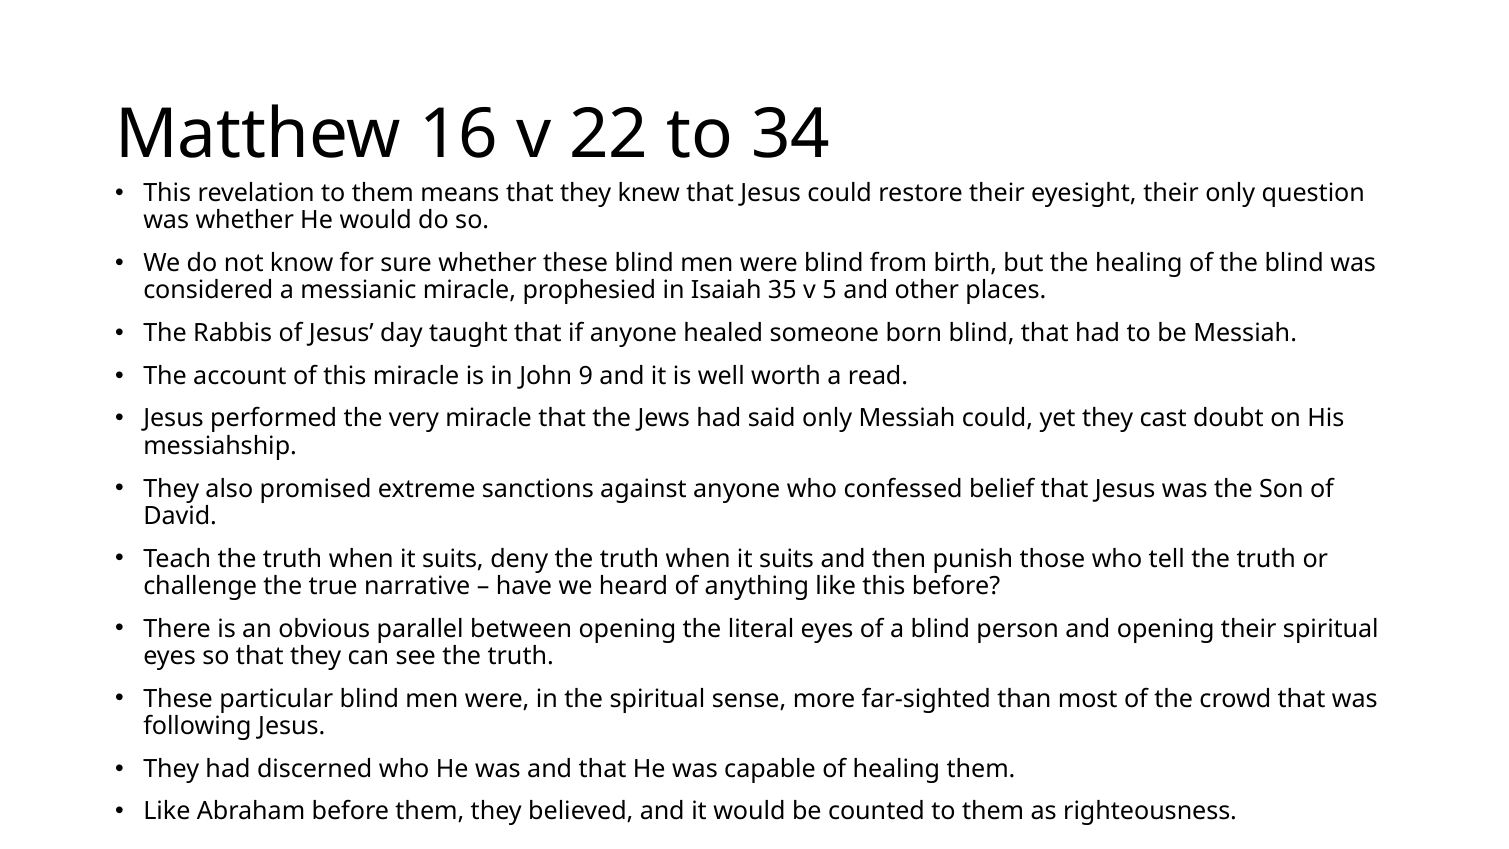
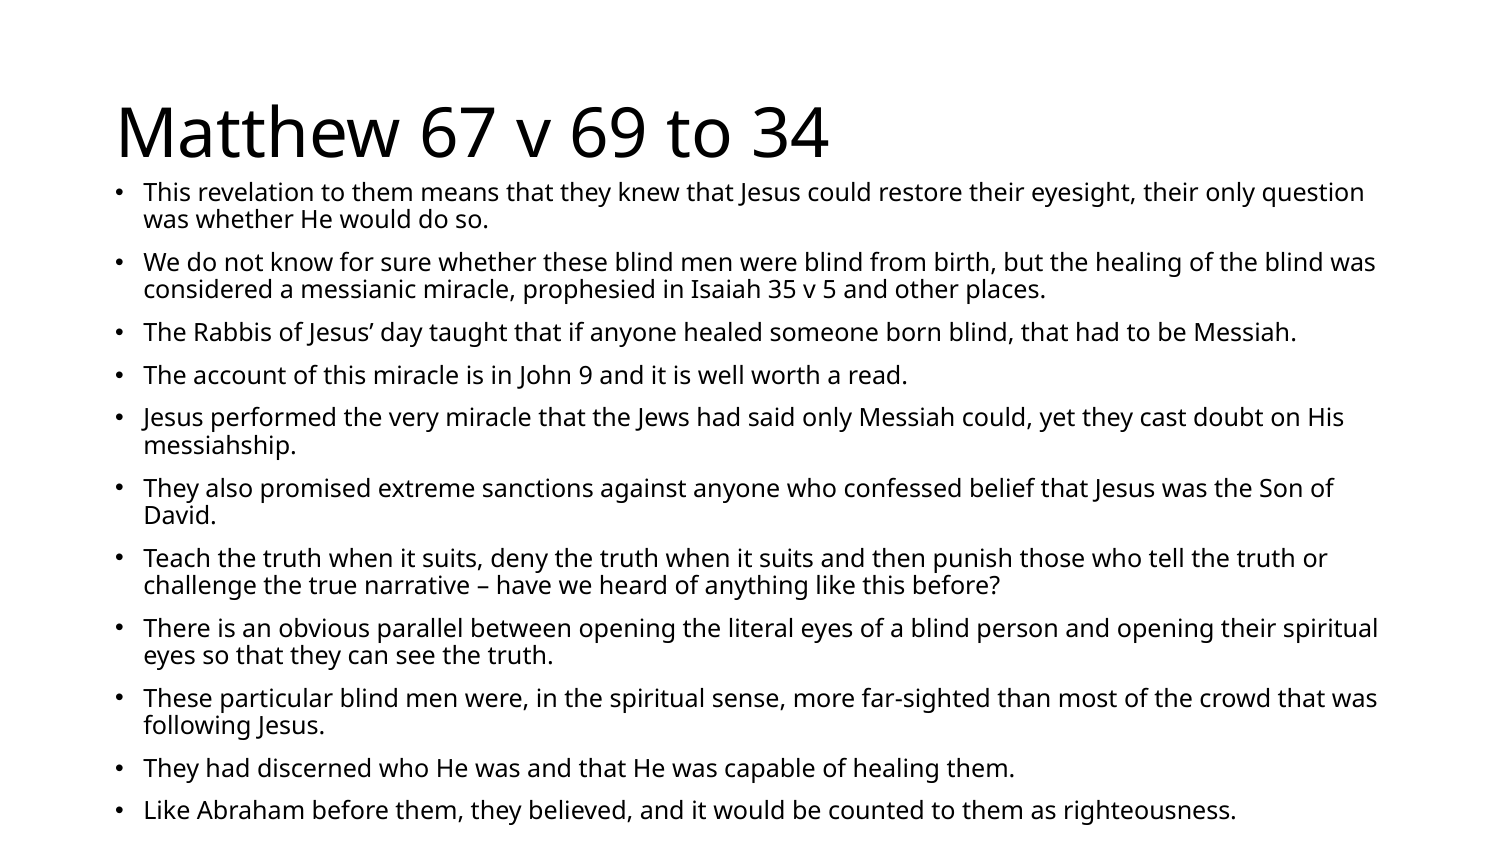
16: 16 -> 67 (459, 135)
22: 22 -> 69 (609, 135)
